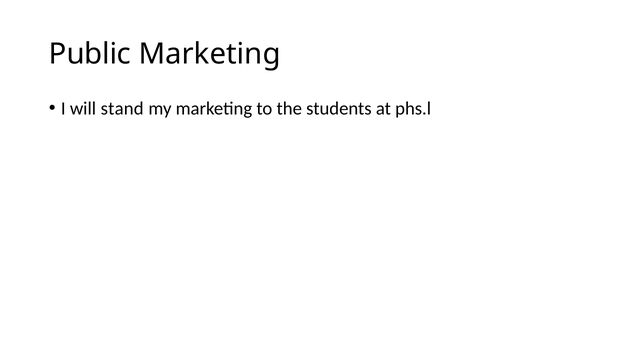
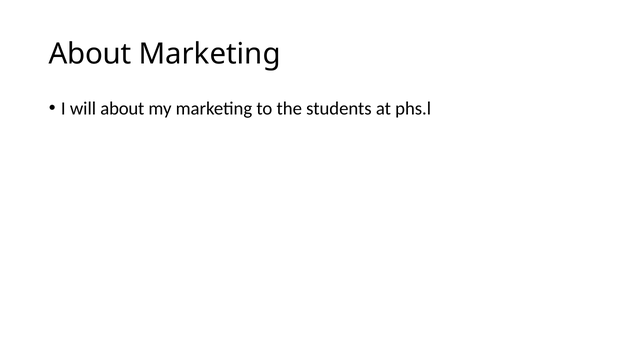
Public: Public -> About (90, 54)
will stand: stand -> about (122, 109)
